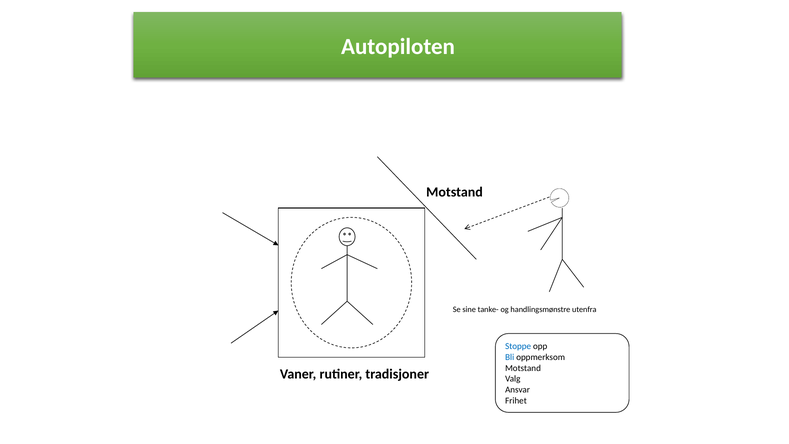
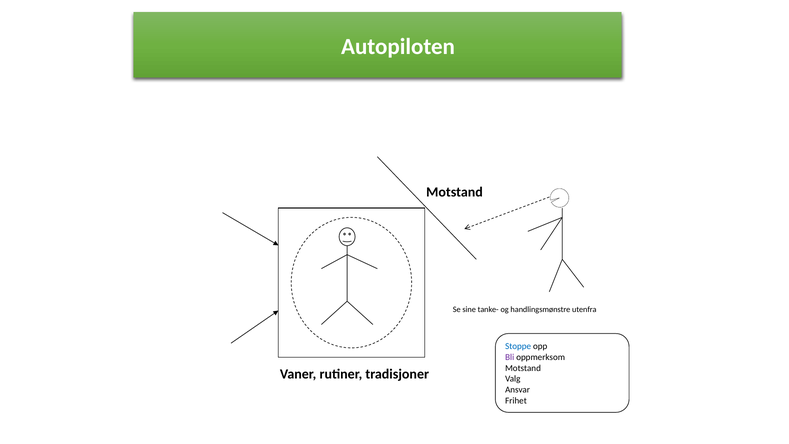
Bli colour: blue -> purple (510, 357)
